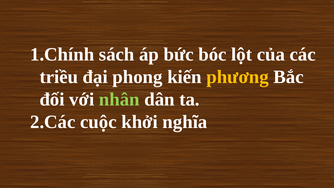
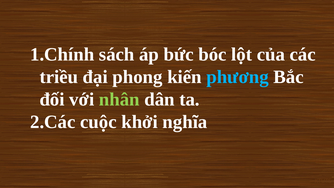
phương colour: yellow -> light blue (238, 77)
